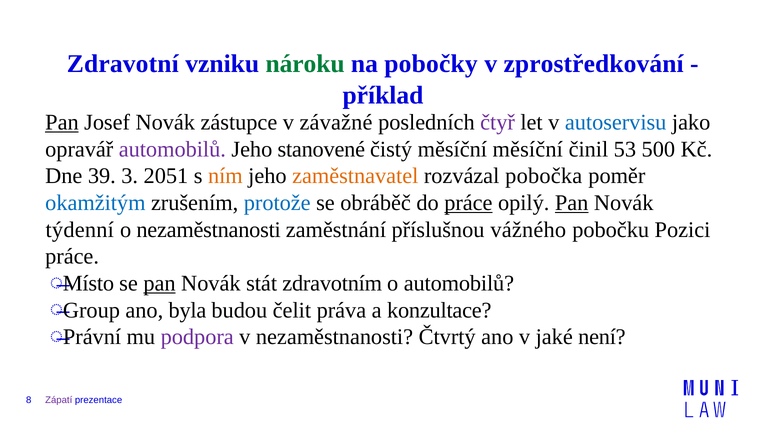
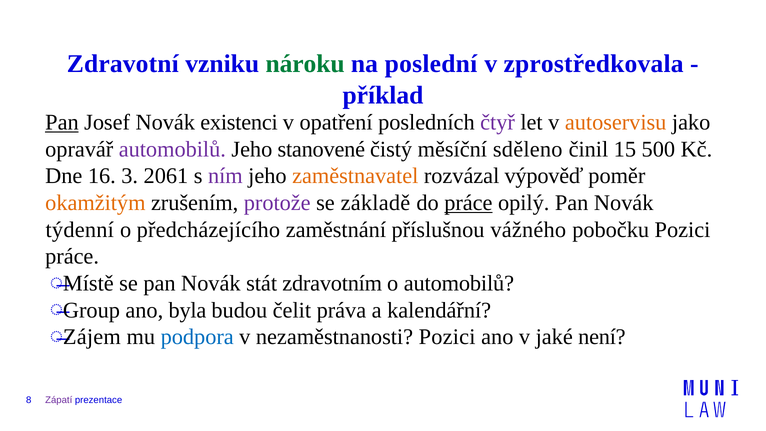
pobočky: pobočky -> poslední (431, 64)
zprostředkování: zprostředkování -> zprostředkovala (594, 64)
zástupce: zástupce -> existenci (239, 122)
závažné: závažné -> opatření (336, 122)
autoservisu colour: blue -> orange (616, 122)
měsíční měsíční: měsíční -> sděleno (528, 149)
53: 53 -> 15 (625, 149)
39: 39 -> 16 (102, 176)
2051: 2051 -> 2061 (166, 176)
ním colour: orange -> purple (225, 176)
pobočka: pobočka -> výpověď (544, 176)
okamžitým colour: blue -> orange (95, 203)
protože colour: blue -> purple (277, 203)
obráběč: obráběč -> základě (375, 203)
Pan underline: present -> none (572, 203)
o nezaměstnanosti: nezaměstnanosti -> předcházejícího (208, 230)
Místo: Místo -> Místě (88, 283)
pan underline: present -> none (160, 283)
konzultace: konzultace -> kalendářní (439, 310)
Právní: Právní -> Zájem (92, 337)
podpora colour: purple -> blue (197, 337)
nezaměstnanosti Čtvrtý: Čtvrtý -> Pozici (447, 337)
